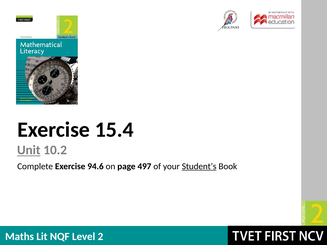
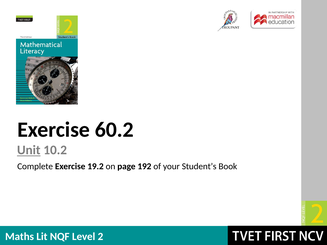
15.4: 15.4 -> 60.2 (114, 130)
94.6: 94.6 -> 19.2 (96, 167)
497: 497 -> 192 (144, 167)
Student’s underline: present -> none (199, 167)
